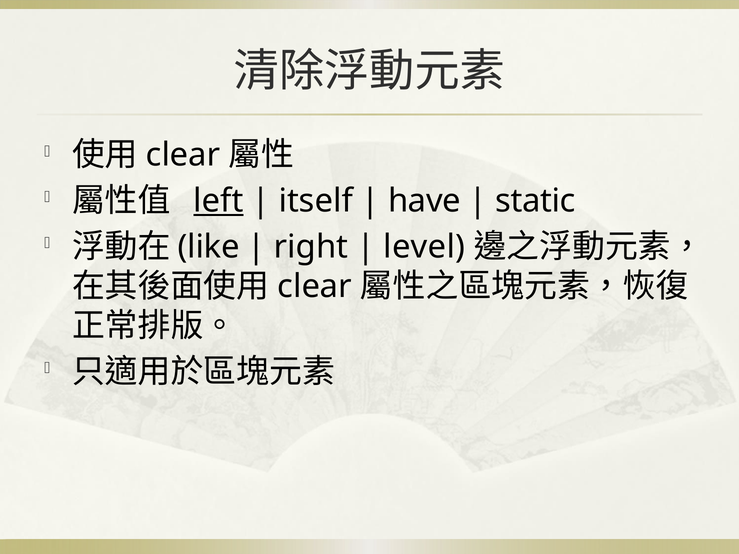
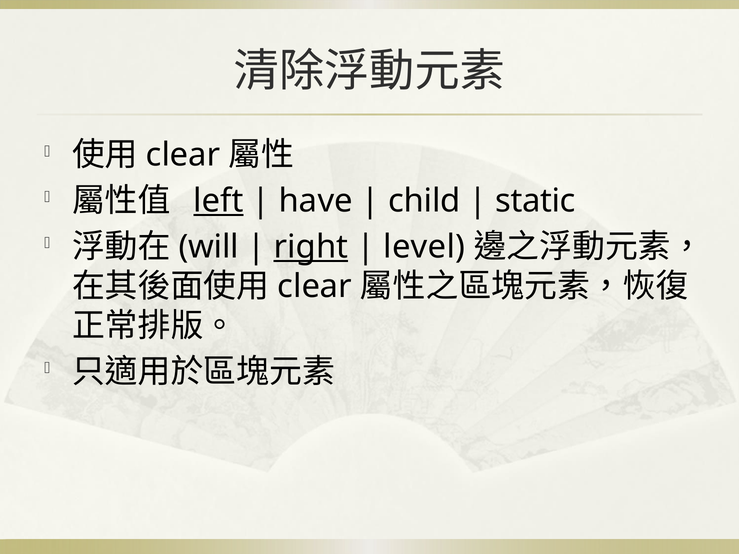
itself: itself -> have (316, 201)
have: have -> child (424, 201)
like: like -> will (209, 247)
right underline: none -> present (311, 247)
